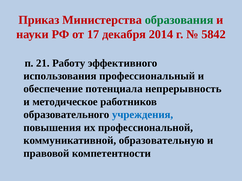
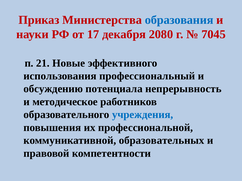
образования colour: green -> blue (179, 20)
2014: 2014 -> 2080 (161, 34)
5842: 5842 -> 7045 (214, 34)
Работу: Работу -> Новые (69, 63)
обеспечение: обеспечение -> обсуждению (53, 89)
образовательную: образовательную -> образовательных (162, 141)
